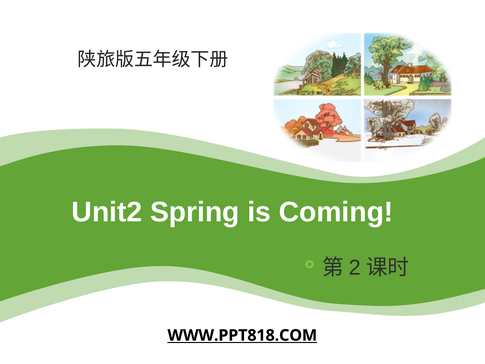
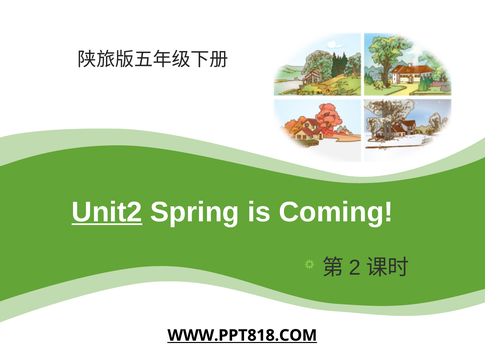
Unit2 underline: none -> present (107, 212)
